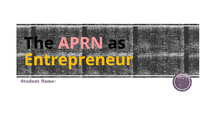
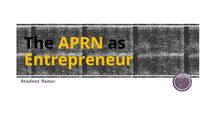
APRN colour: pink -> yellow (81, 43)
